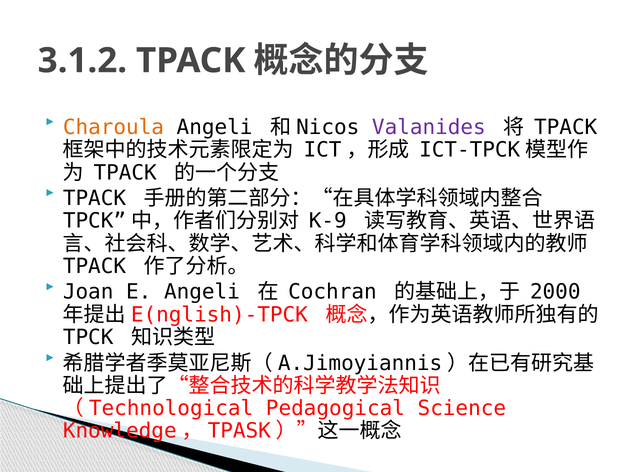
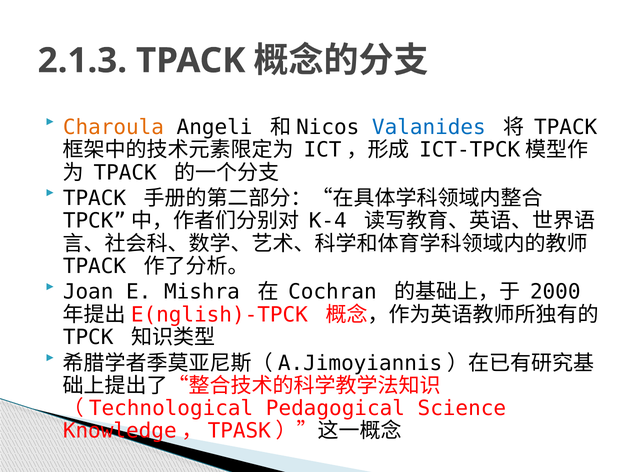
3.1.2: 3.1.2 -> 2.1.3 (82, 61)
Valanides colour: purple -> blue (429, 127)
K-9: K-9 -> K-4 (328, 221)
E Angeli: Angeli -> Mishra (202, 292)
